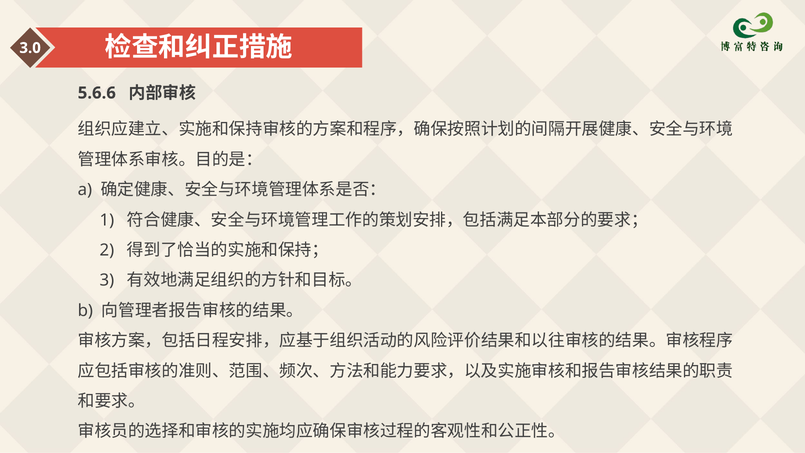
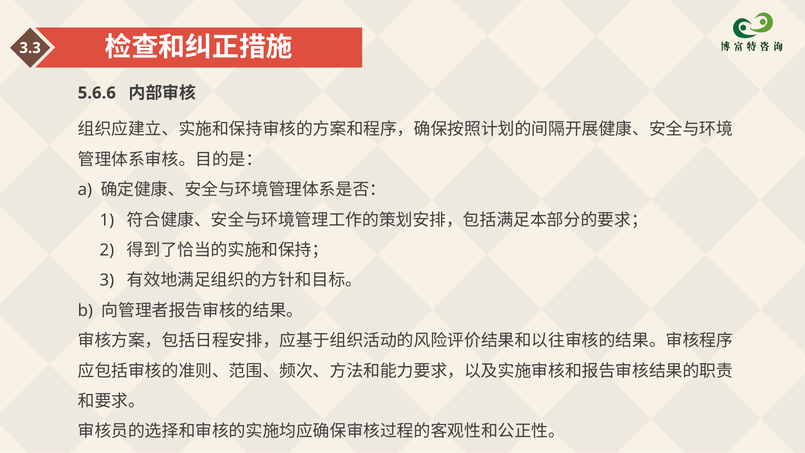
3.0: 3.0 -> 3.3 (30, 48)
